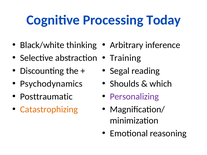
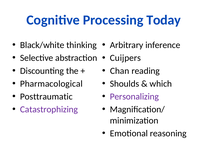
Training: Training -> Cuijpers (125, 58)
Segal: Segal -> Chan (120, 71)
Psychodynamics: Psychodynamics -> Pharmacological (51, 84)
Catastrophizing colour: orange -> purple (49, 110)
